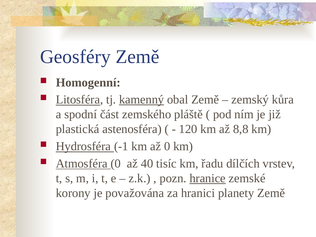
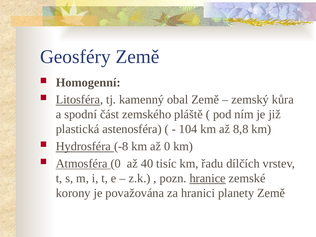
kamenný underline: present -> none (142, 100)
120: 120 -> 104 (188, 129)
-1: -1 -> -8 (121, 146)
